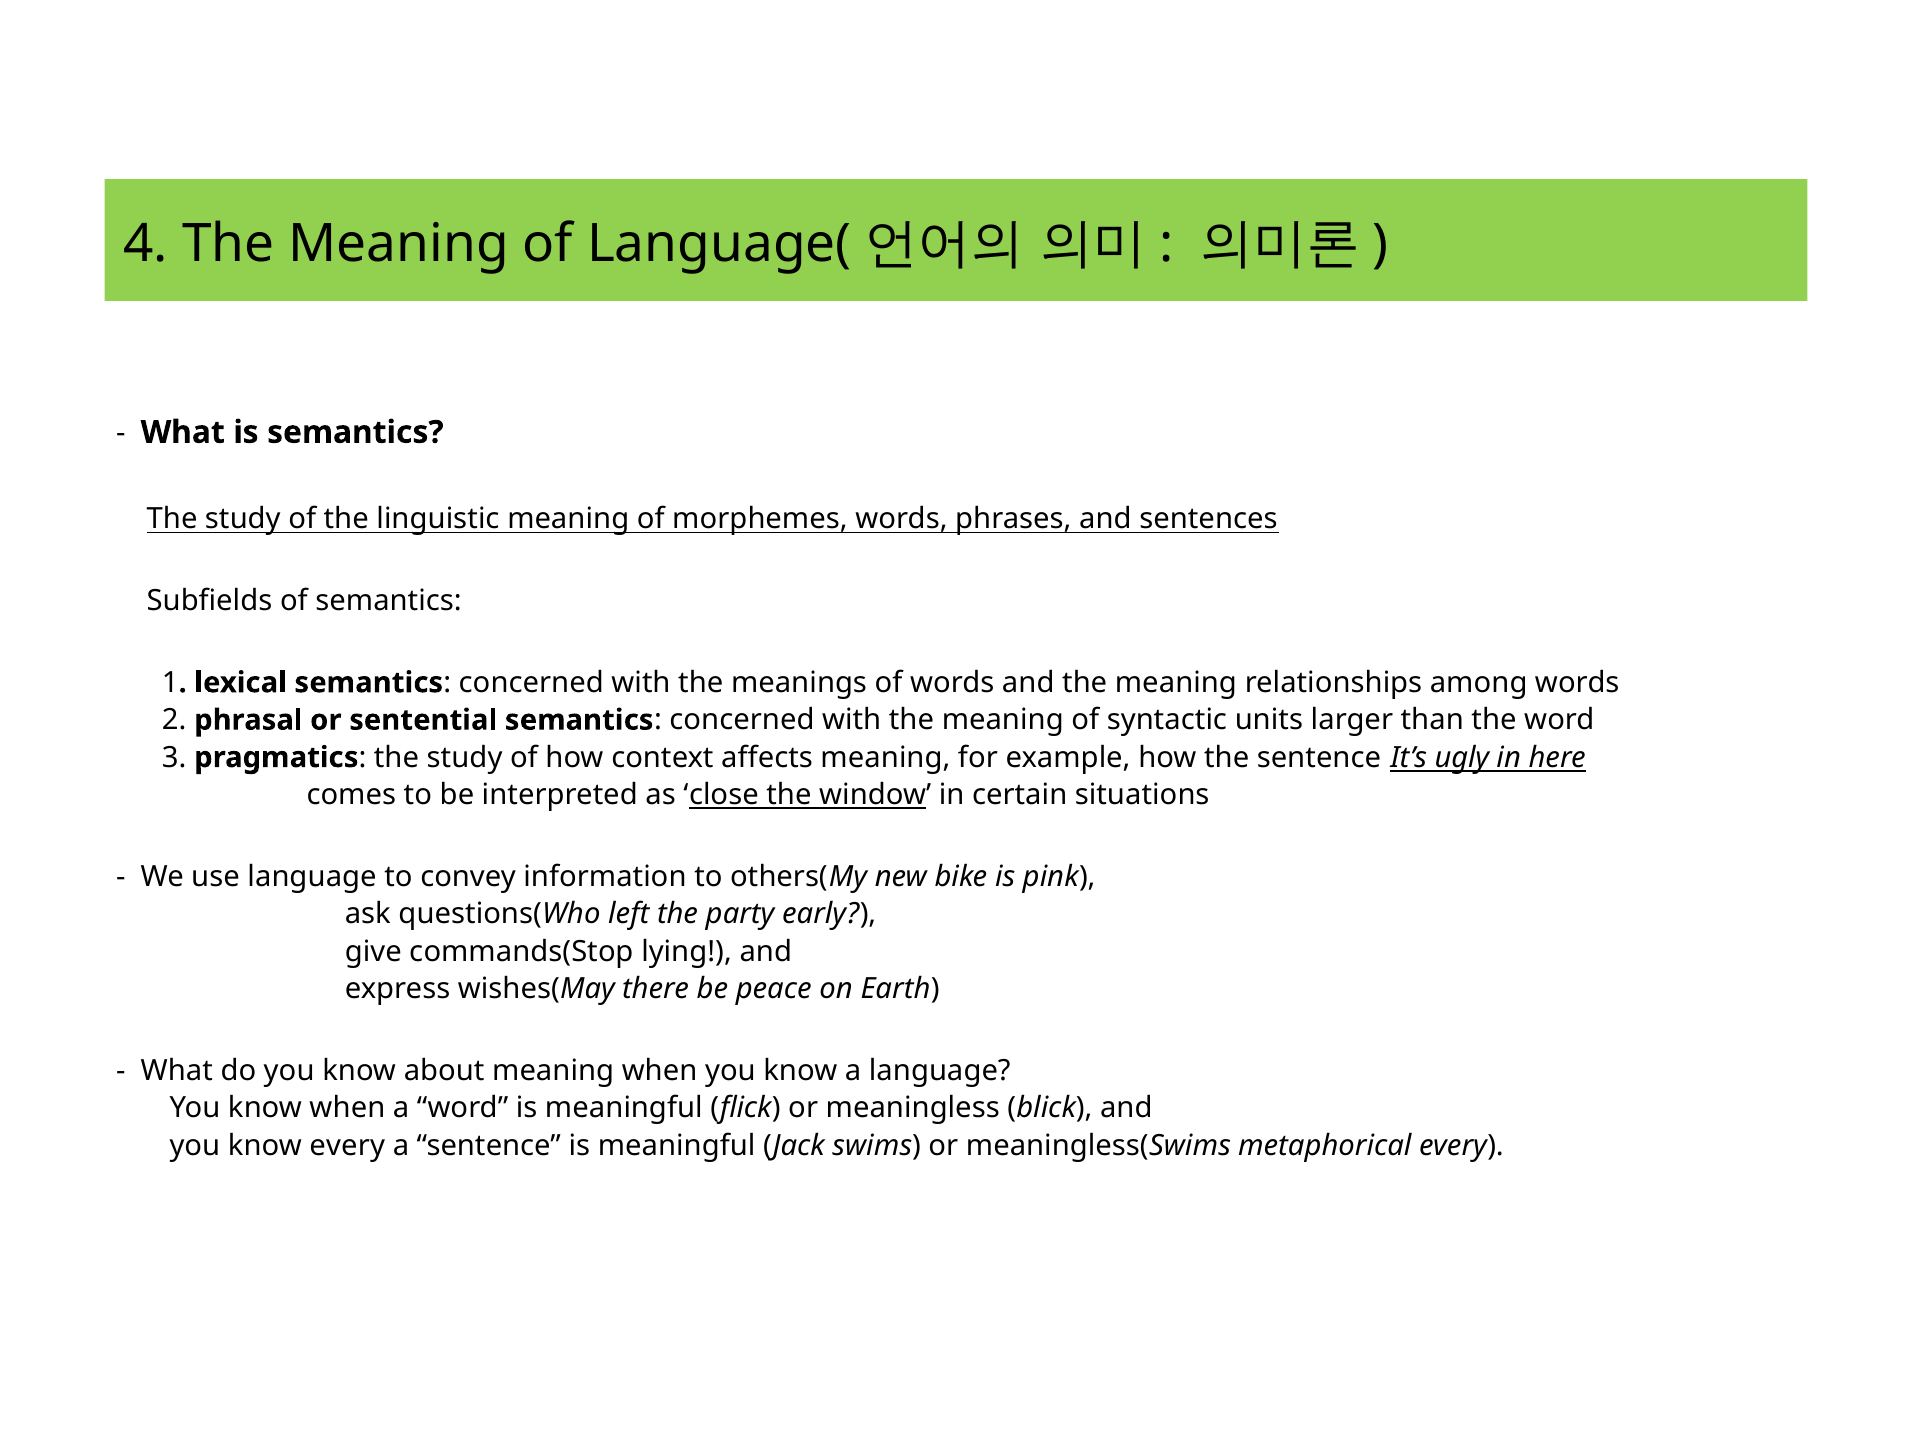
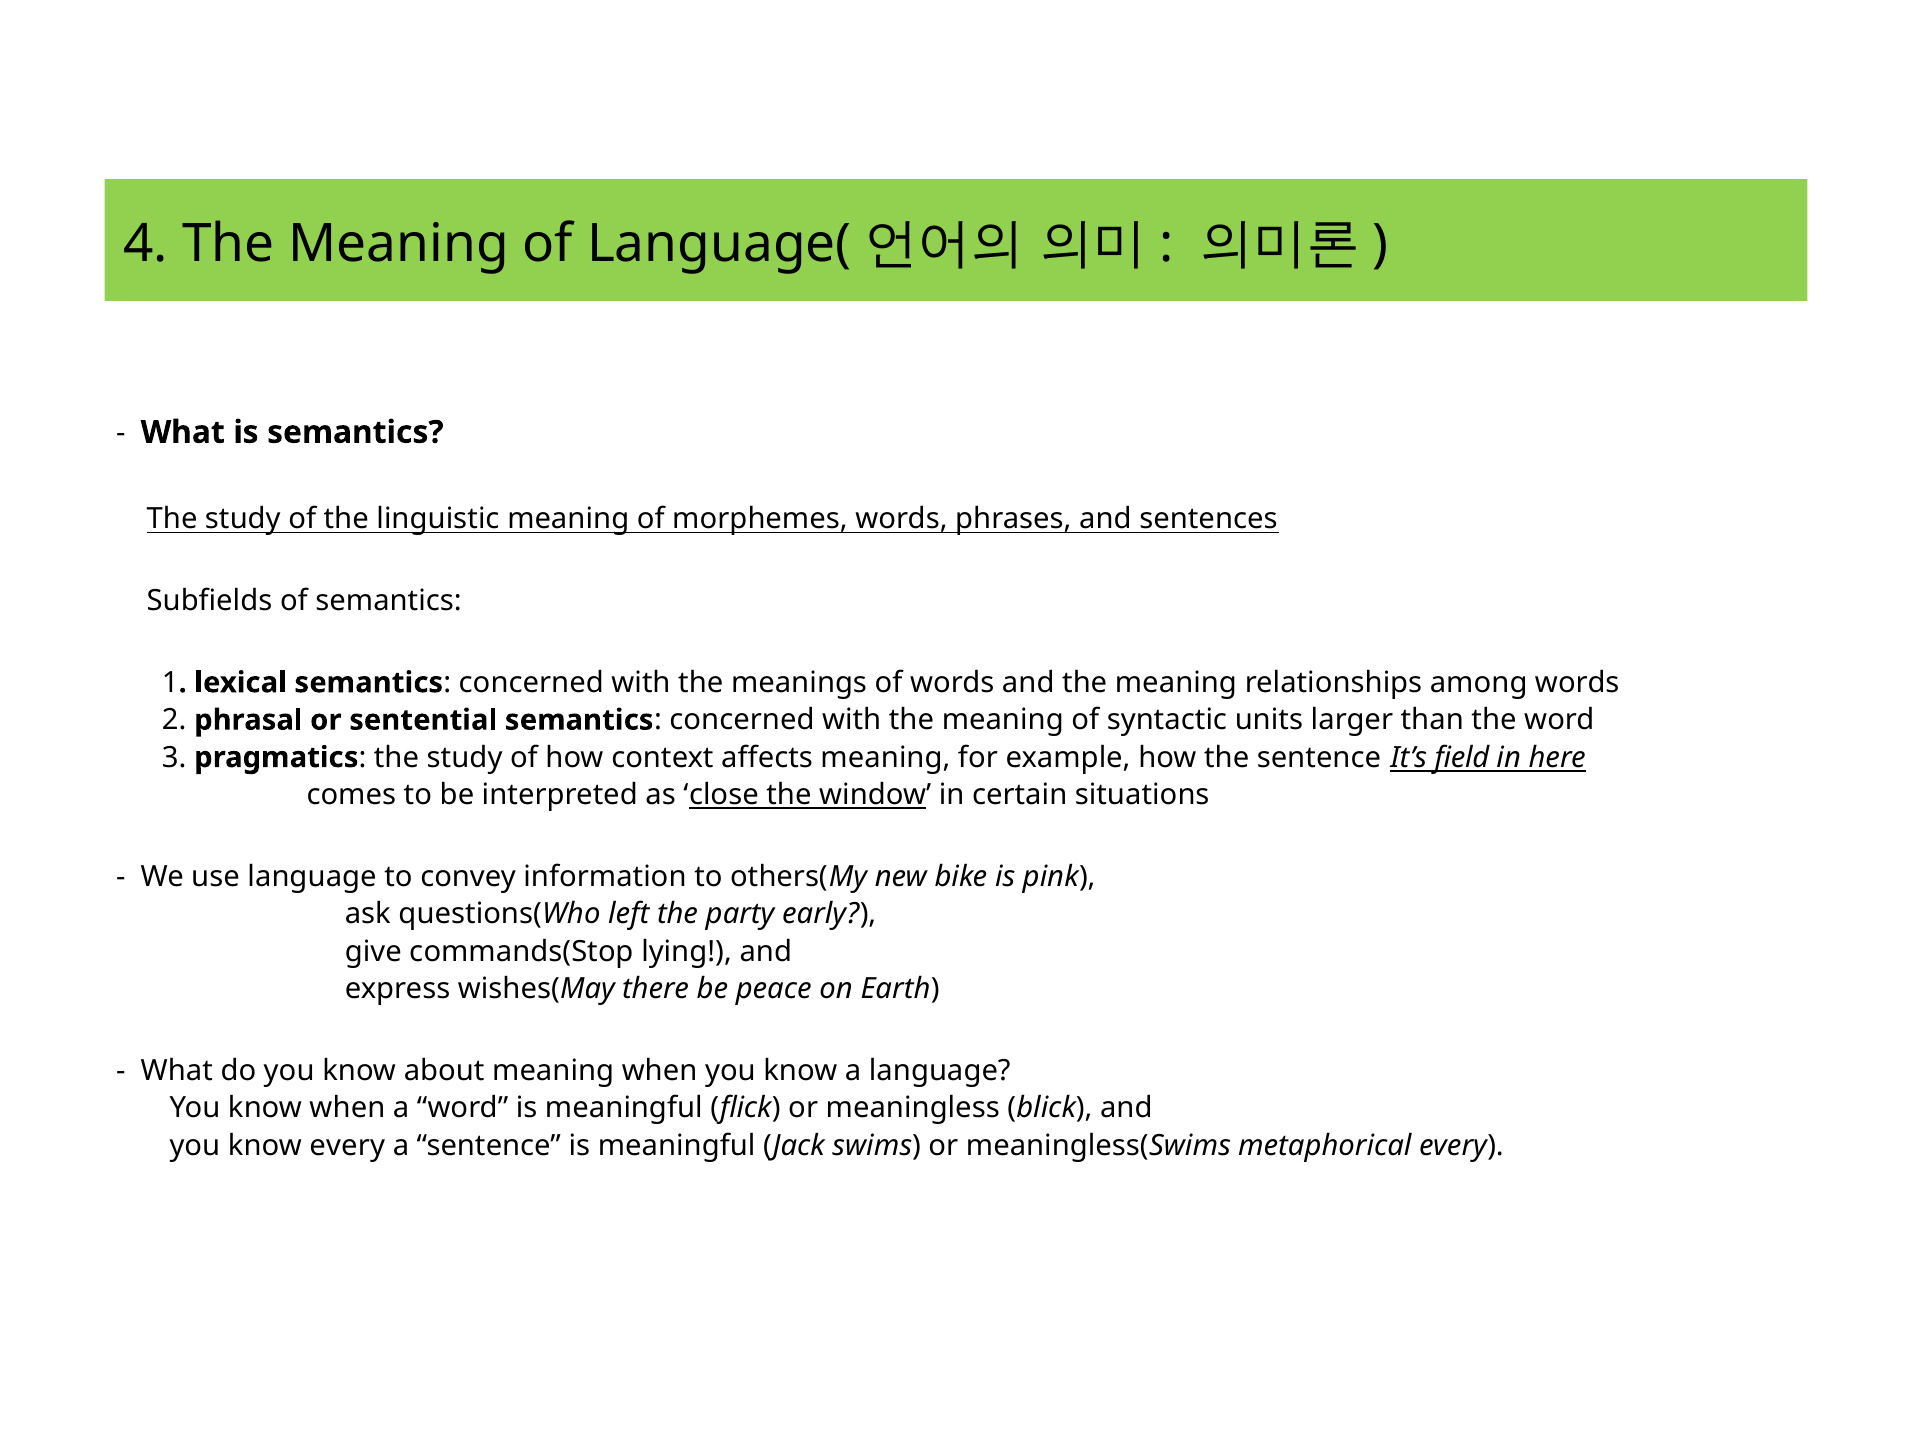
ugly: ugly -> field (1462, 757)
